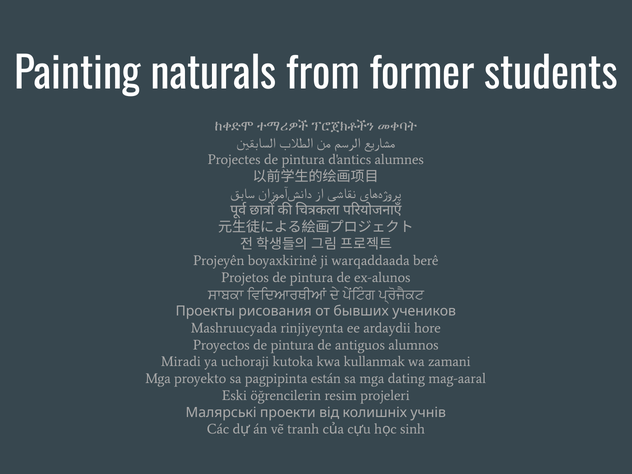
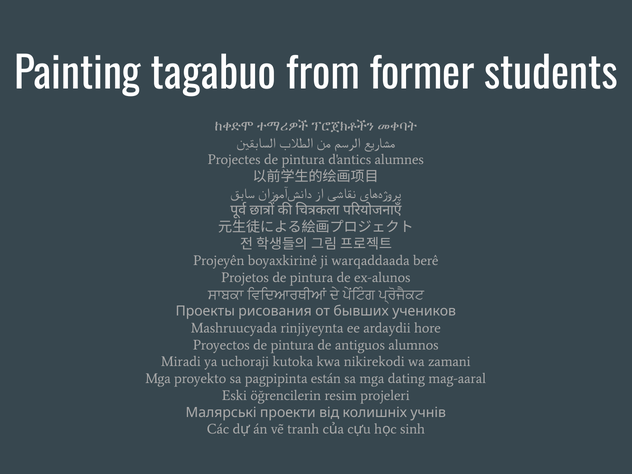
naturals: naturals -> tagabuo (213, 75)
kullanmak: kullanmak -> nikirekodi (374, 362)
